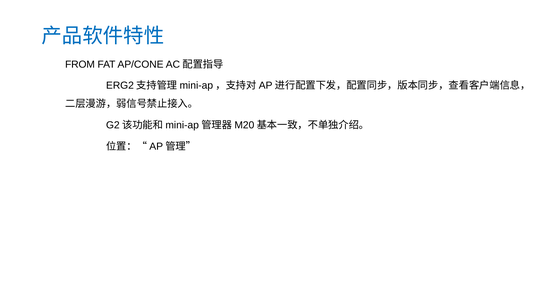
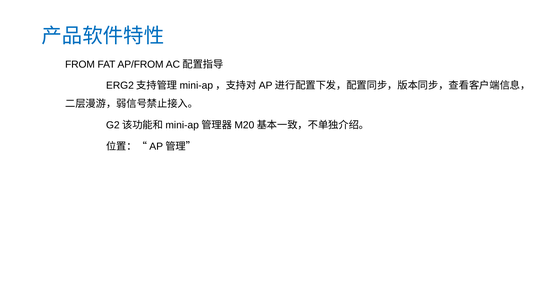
AP/CONE: AP/CONE -> AP/FROM (141, 65)
